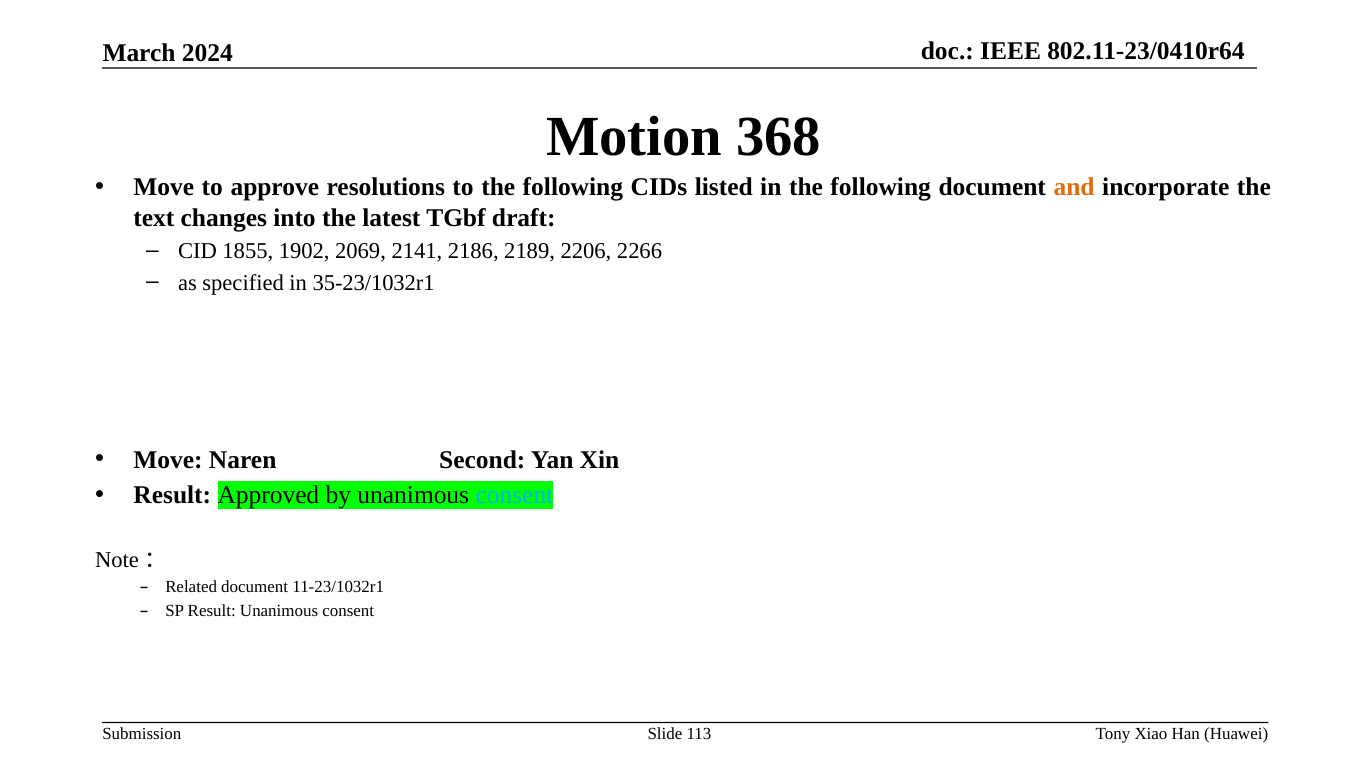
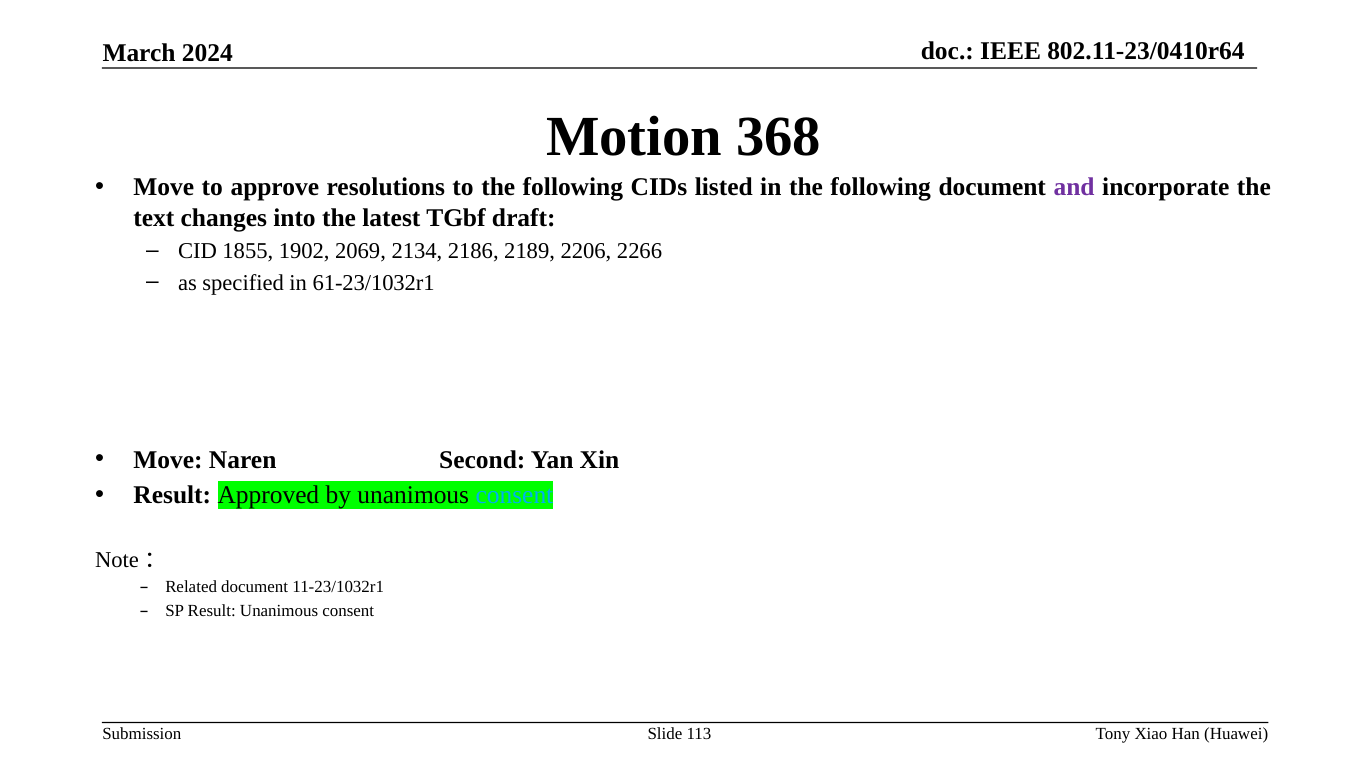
and colour: orange -> purple (1074, 187)
2141: 2141 -> 2134 (417, 251)
35-23/1032r1: 35-23/1032r1 -> 61-23/1032r1 (374, 282)
